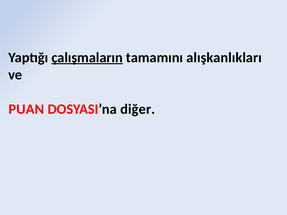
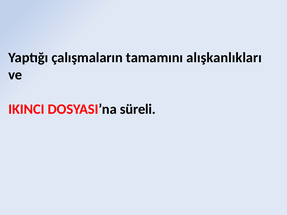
çalışmaların underline: present -> none (87, 58)
PUAN: PUAN -> IKINCI (26, 109)
diğer: diğer -> süreli (138, 109)
